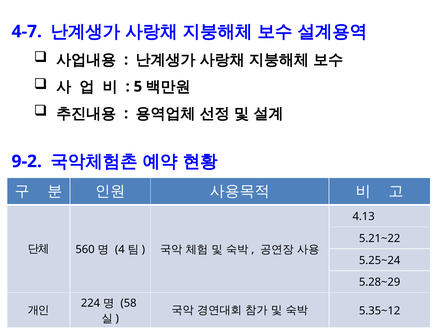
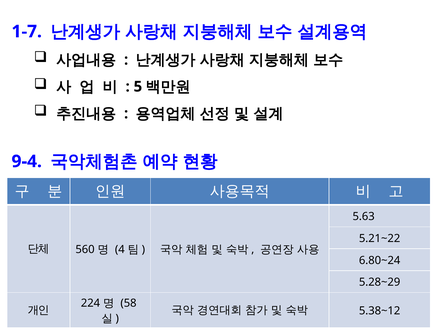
4-7: 4-7 -> 1-7 (27, 32)
9-2: 9-2 -> 9-4 (27, 161)
4.13: 4.13 -> 5.63 (364, 217)
5.25~24: 5.25~24 -> 6.80~24 (380, 260)
5.35~12: 5.35~12 -> 5.38~12 (380, 311)
